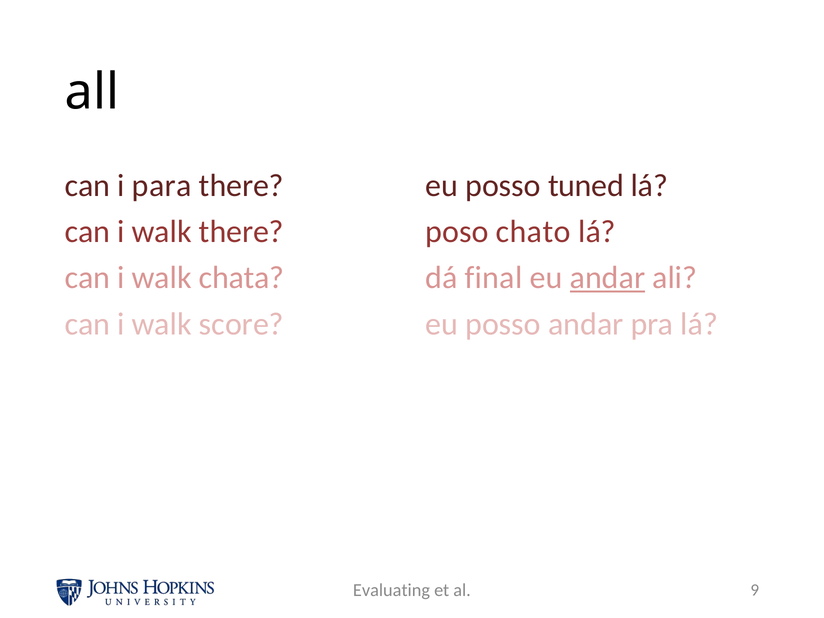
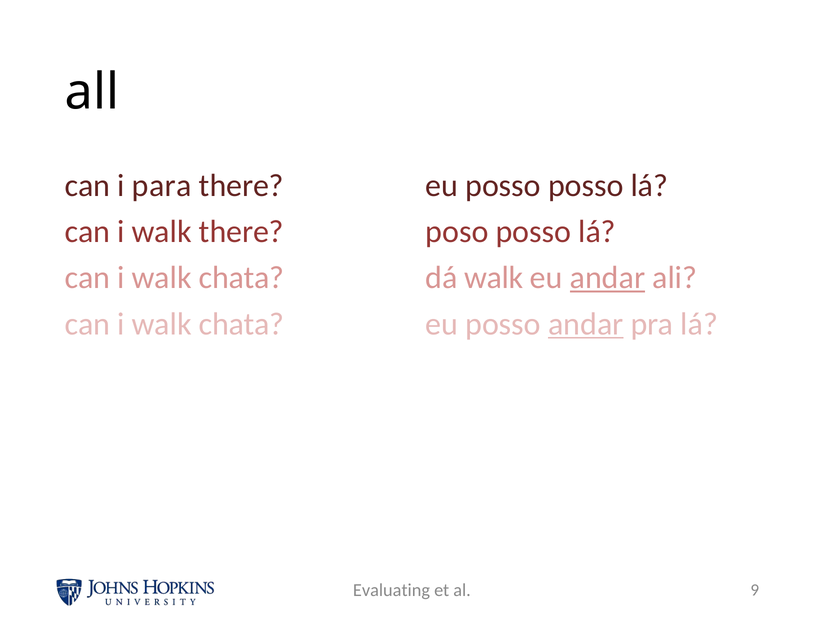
posso tuned: tuned -> posso (586, 186)
poso chato: chato -> posso (533, 232)
dá final: final -> walk (494, 278)
score: score -> chata (242, 324)
andar underline: none -> present (586, 324)
